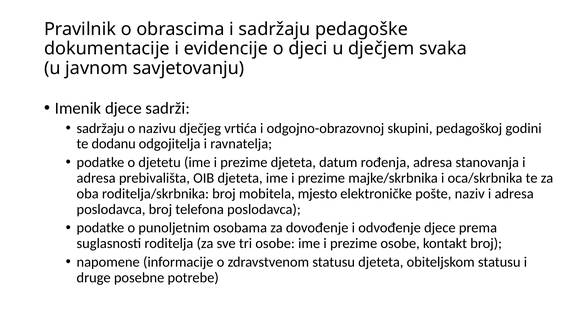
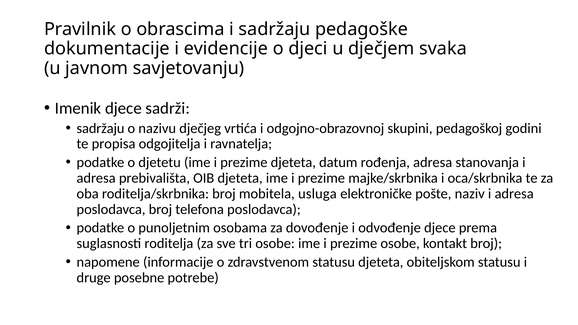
dodanu: dodanu -> propisa (114, 144)
mjesto: mjesto -> usluga (317, 194)
